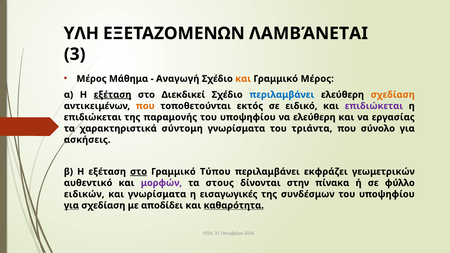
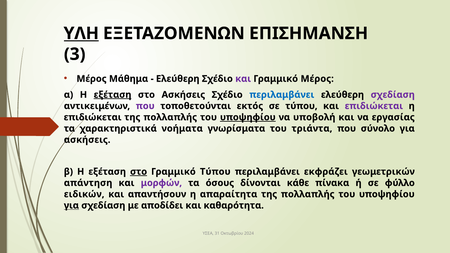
ΥΛΗ underline: none -> present (81, 33)
ΛΑΜΒΆΝΕΤΑΙ: ΛΑΜΒΆΝΕΤΑΙ -> ΕΠΙΣΗΜΑΝΣΗ (309, 33)
Αναγωγή: Αναγωγή -> Ελεύθερη (178, 79)
και colour: orange -> purple (243, 79)
στο Διεκδικεί: Διεκδικεί -> Ασκήσεις (183, 95)
σχεδίαση colour: orange -> purple (393, 95)
που colour: orange -> purple (145, 106)
σε ειδικό: ειδικό -> τύπου (301, 106)
παραμονής: παραμονής -> πολλαπλής (170, 117)
υποψηφίου underline: none -> present (248, 117)
να ελεύθερη: ελεύθερη -> υποβολή (314, 117)
σύντομη: σύντομη -> νοήματα (182, 129)
αυθεντικό: αυθεντικό -> απάντηση (88, 183)
στους: στους -> όσους (220, 183)
στην: στην -> κάθε (298, 183)
και γνωρίσματα: γνωρίσματα -> απαντήσουν (157, 194)
εισαγωγικές: εισαγωγικές -> απαραίτητα (229, 194)
συνδέσμων: συνδέσμων -> πολλαπλής (308, 194)
καθαρότητα underline: present -> none (234, 206)
